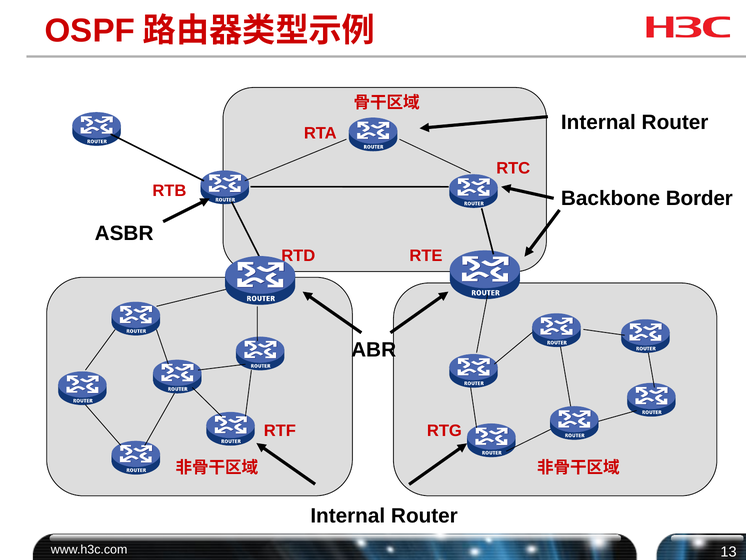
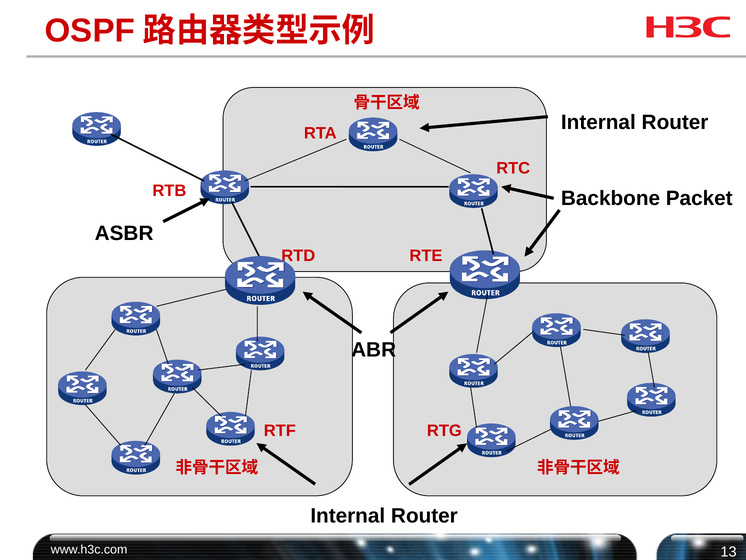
Border: Border -> Packet (699, 198)
